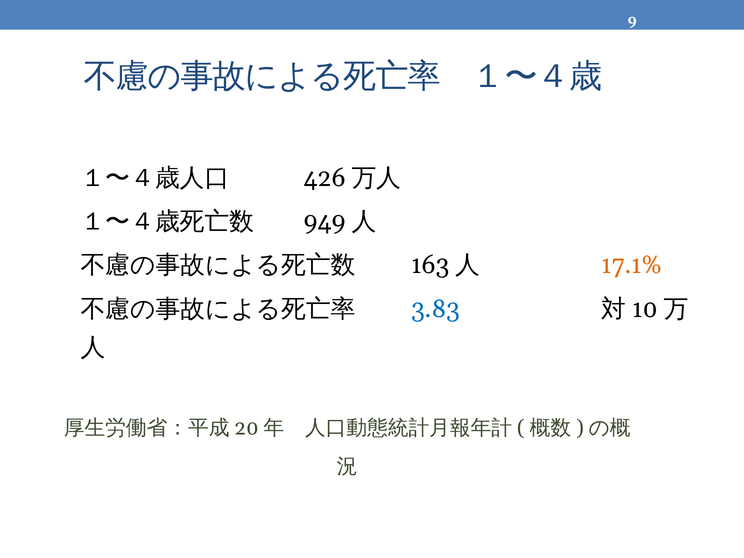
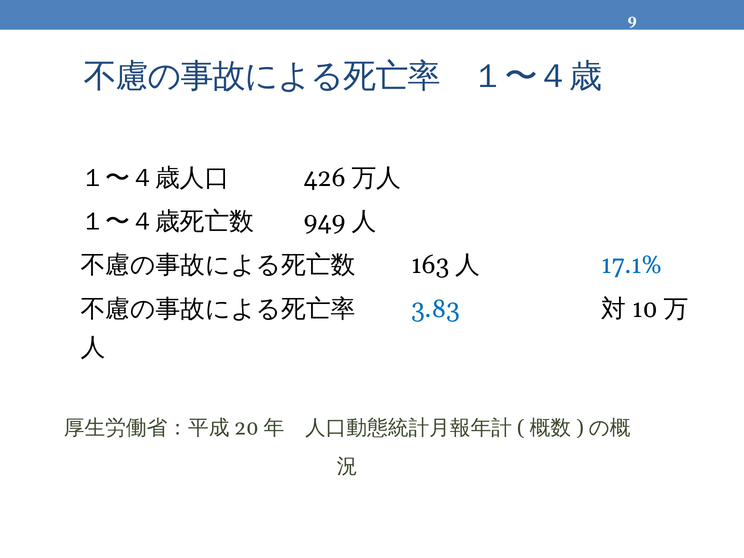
17.1% colour: orange -> blue (632, 265)
